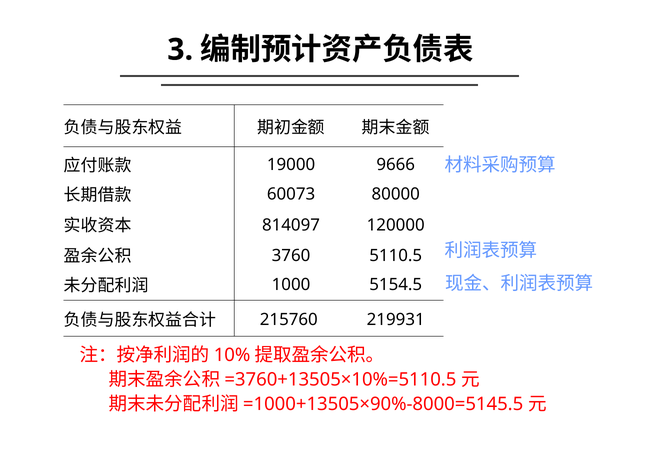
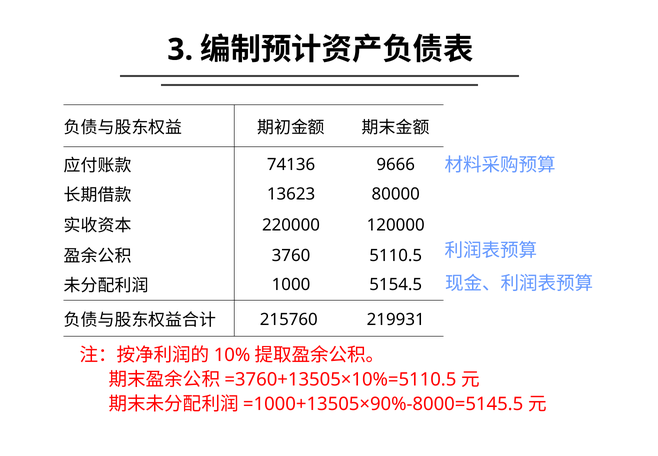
19000: 19000 -> 74136 (291, 165)
60073: 60073 -> 13623 (291, 194)
814097: 814097 -> 220000 (291, 225)
